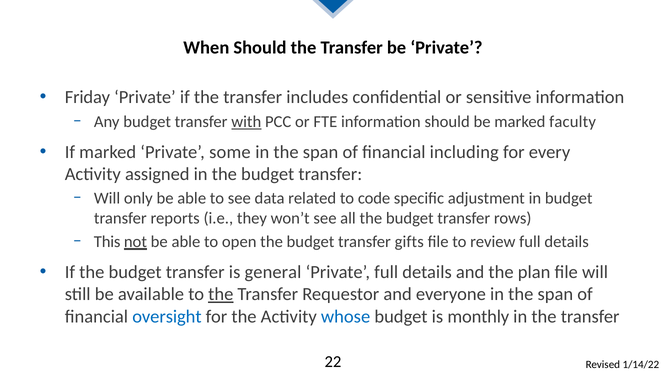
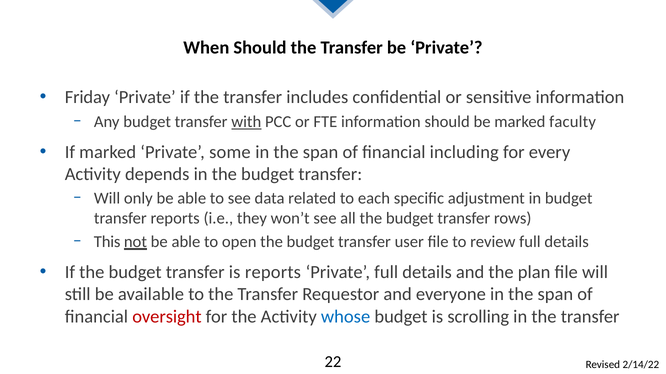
assigned: assigned -> depends (157, 175)
code: code -> each (374, 199)
gifts: gifts -> user (409, 242)
is general: general -> reports (273, 273)
the underline: present -> none (221, 295)
oversight colour: blue -> red (167, 317)
monthly: monthly -> scrolling (478, 317)
1/14/22: 1/14/22 -> 2/14/22 (641, 365)
